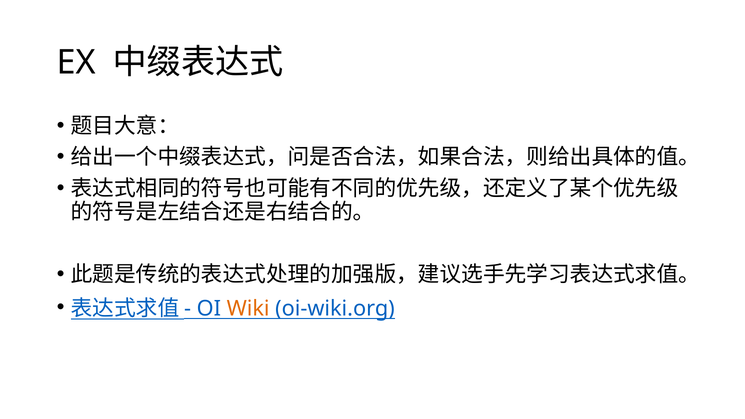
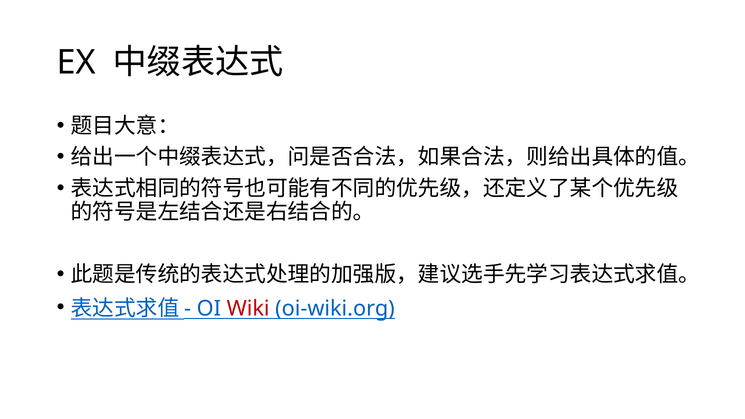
Wiki colour: orange -> red (248, 309)
